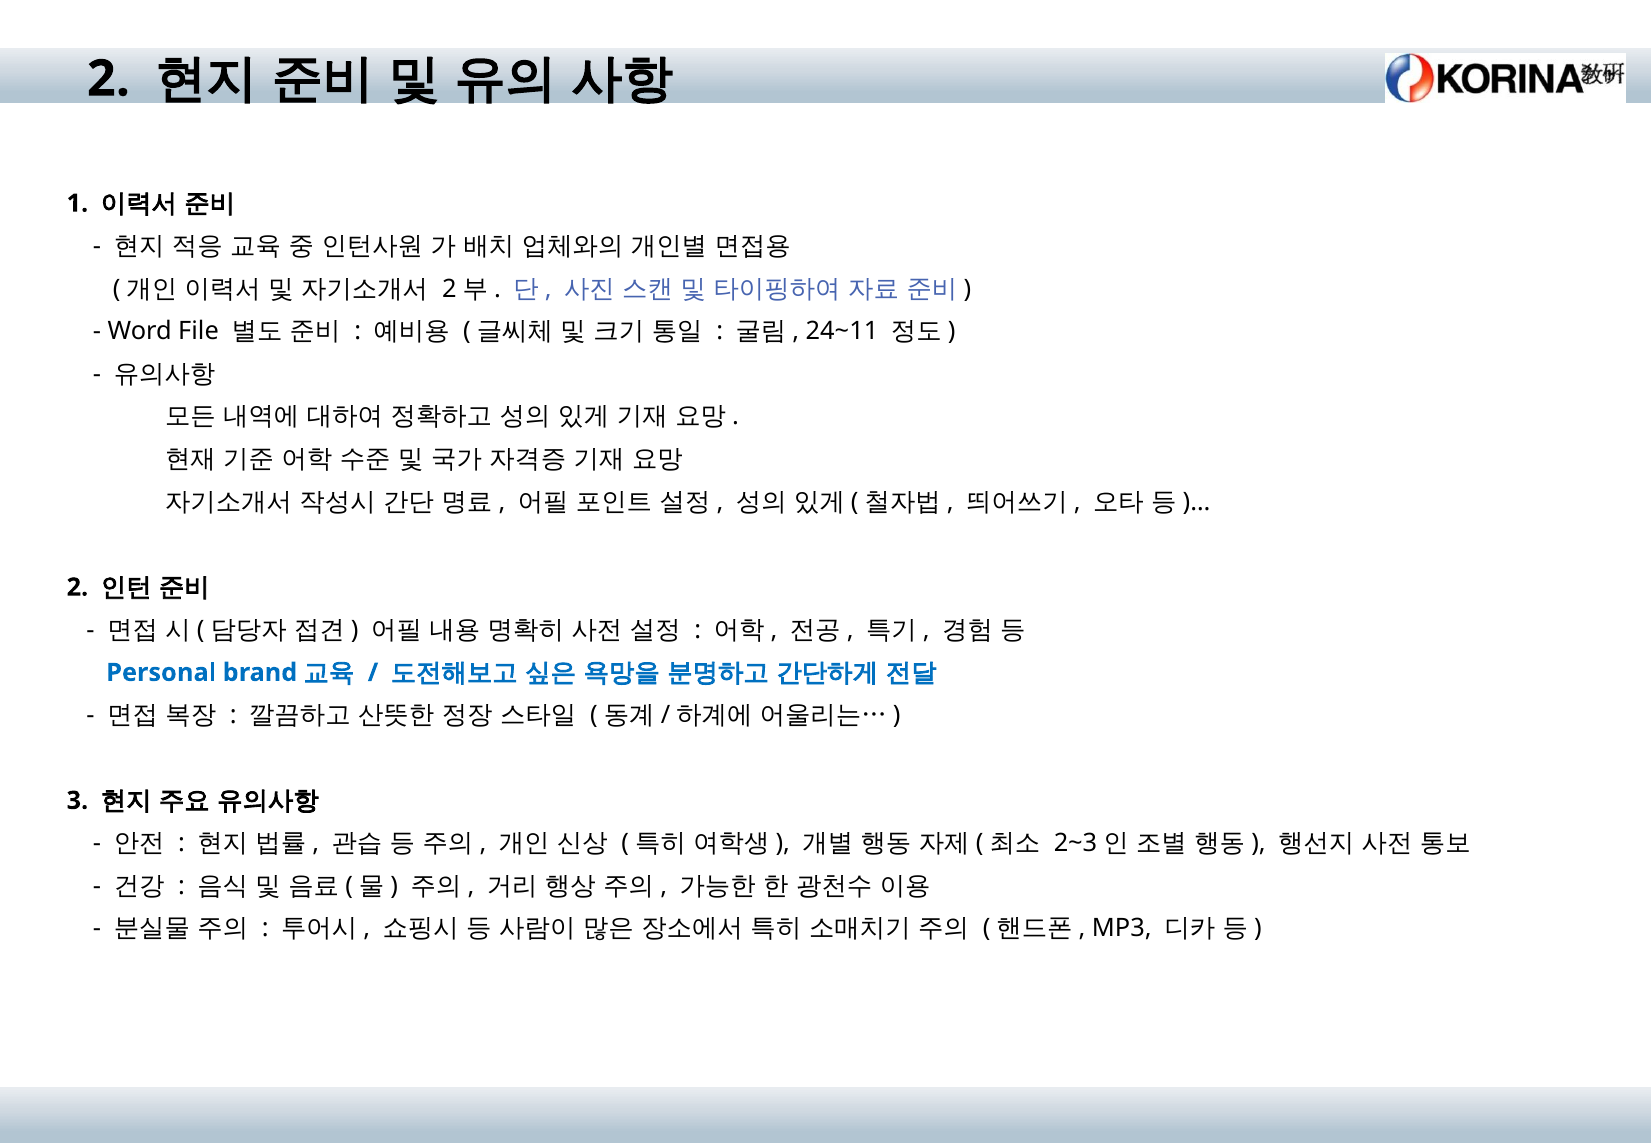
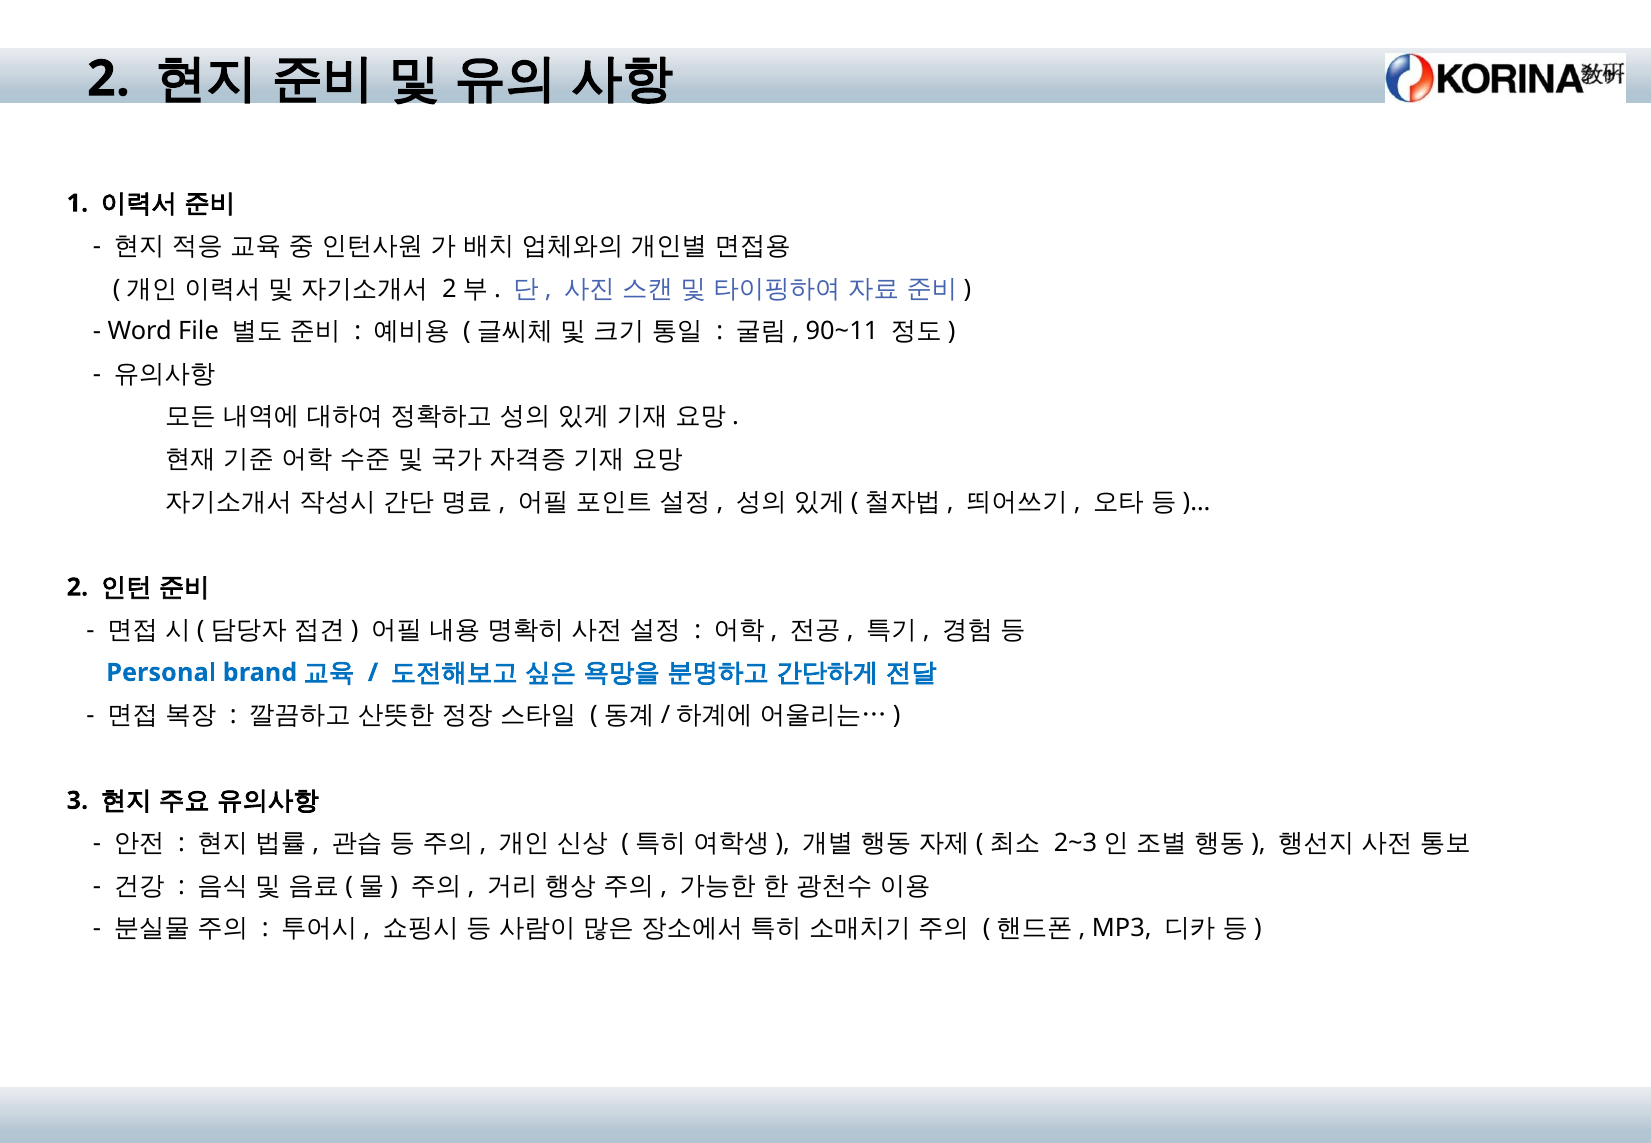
24~11: 24~11 -> 90~11 (842, 331)
